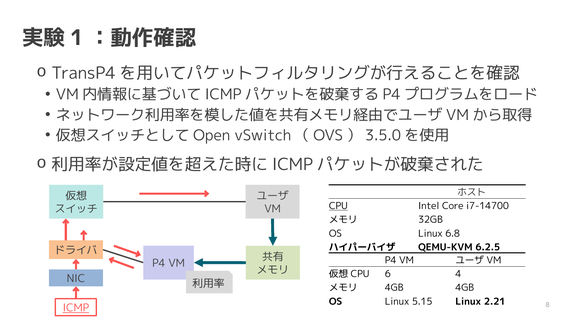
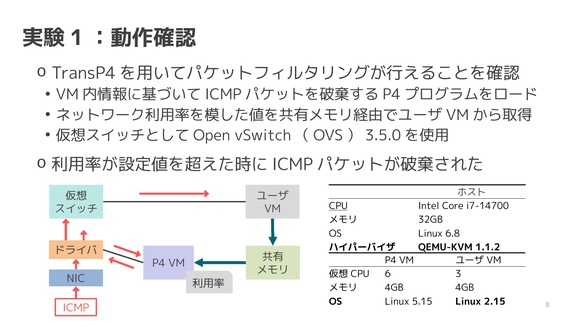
6.2.5: 6.2.5 -> 1.1.2 (488, 247)
4: 4 -> 3 (458, 274)
2.21: 2.21 -> 2.15 (495, 301)
ICMP underline: present -> none (76, 308)
